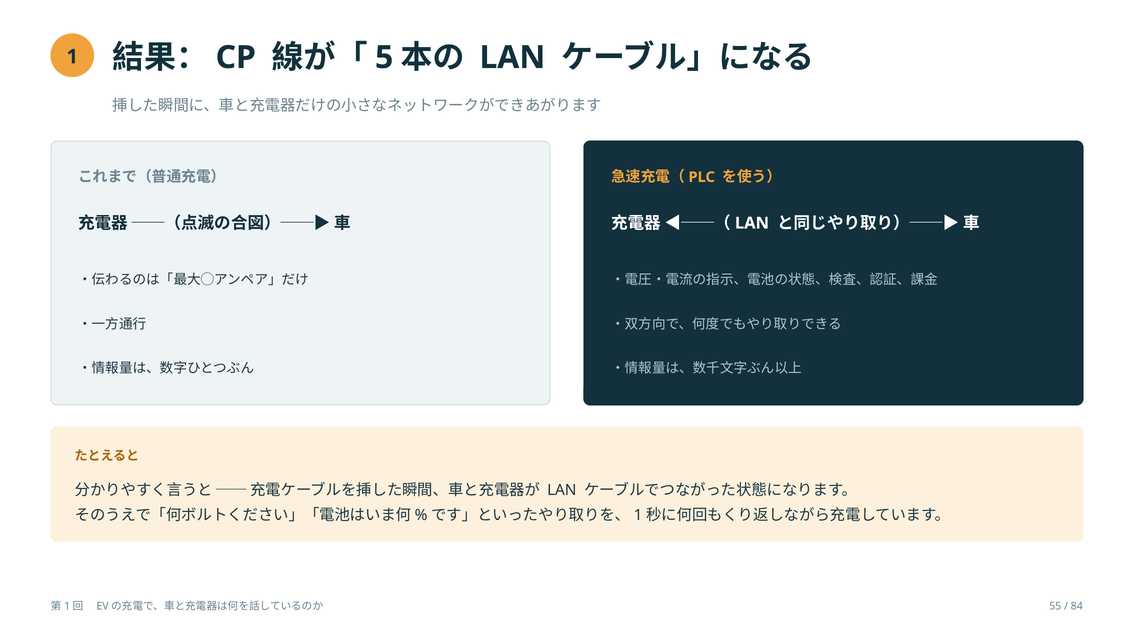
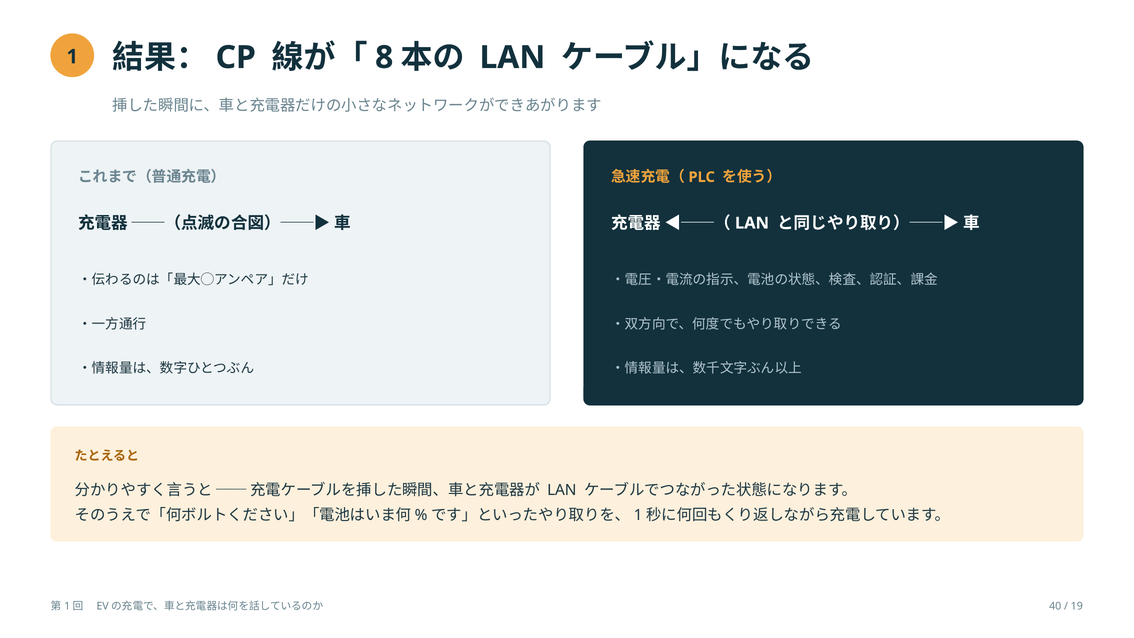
5: 5 -> 8 (384, 57)
55: 55 -> 40 (1055, 606)
84: 84 -> 19 (1077, 606)
